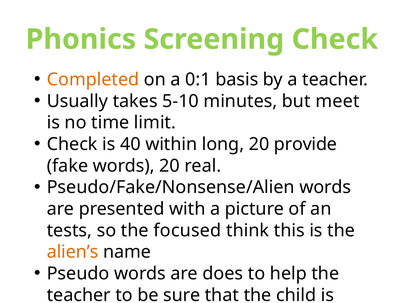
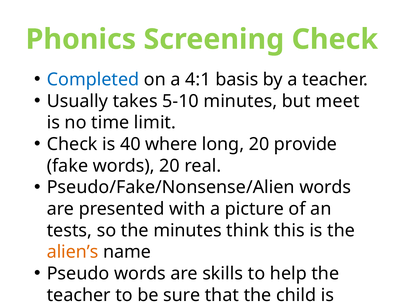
Completed colour: orange -> blue (93, 80)
0:1: 0:1 -> 4:1 (198, 80)
within: within -> where (171, 144)
the focused: focused -> minutes (188, 230)
does: does -> skills (223, 274)
